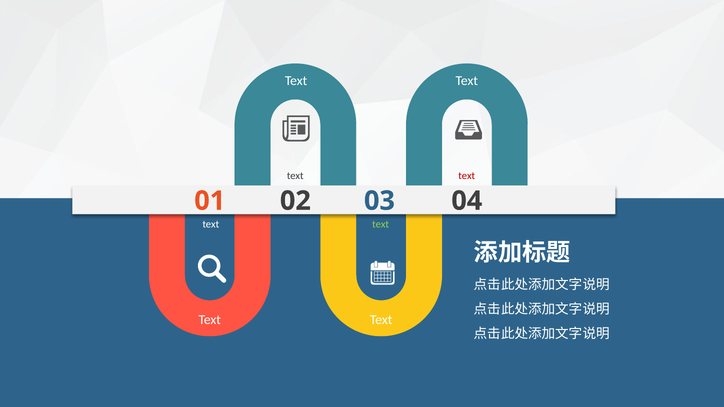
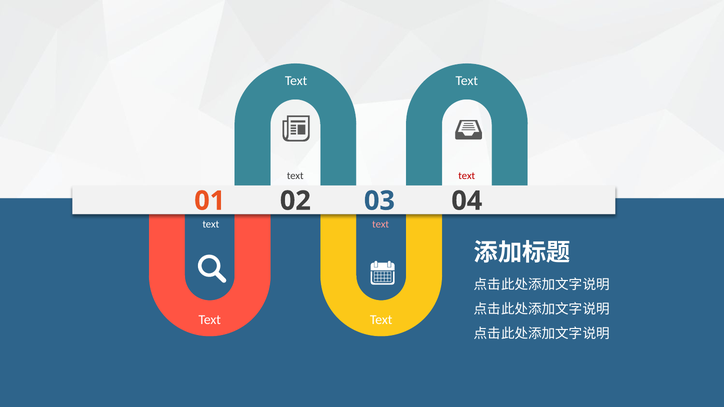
text colour: light green -> pink (381, 224)
